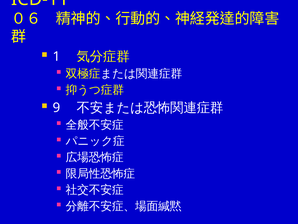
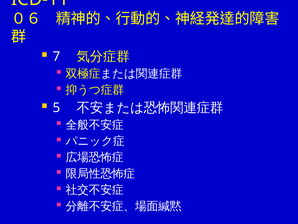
1: 1 -> 7 (56, 56)
9: 9 -> 5 (56, 107)
